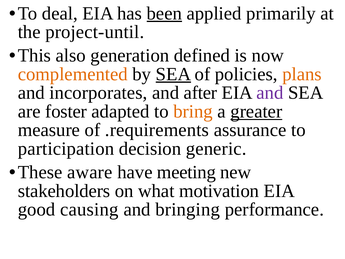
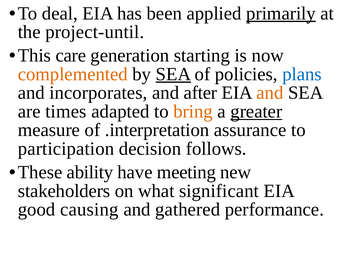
been underline: present -> none (164, 13)
primarily underline: none -> present (281, 13)
also: also -> care (71, 55)
defined: defined -> starting (202, 55)
plans colour: orange -> blue (302, 74)
and colour: purple -> orange (270, 93)
foster: foster -> times (66, 111)
.requirements: .requirements -> .interpretation (157, 130)
generic: generic -> follows (216, 149)
aware: aware -> ability (90, 172)
motivation: motivation -> significant (219, 191)
bringing: bringing -> gathered (188, 209)
